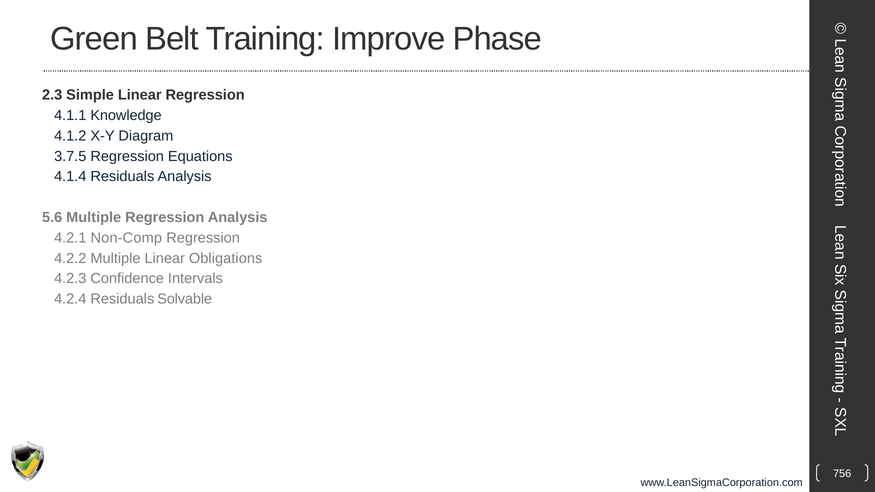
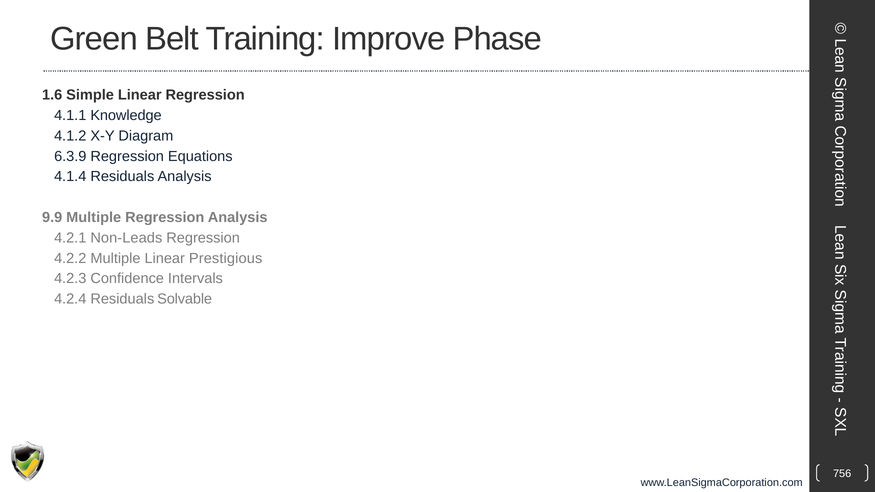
2.3: 2.3 -> 1.6 (52, 95)
3.7.5: 3.7.5 -> 6.3.9 (70, 156)
5.6: 5.6 -> 9.9 (52, 218)
Non-Comp: Non-Comp -> Non-Leads (126, 238)
Obligations: Obligations -> Prestigious (226, 258)
